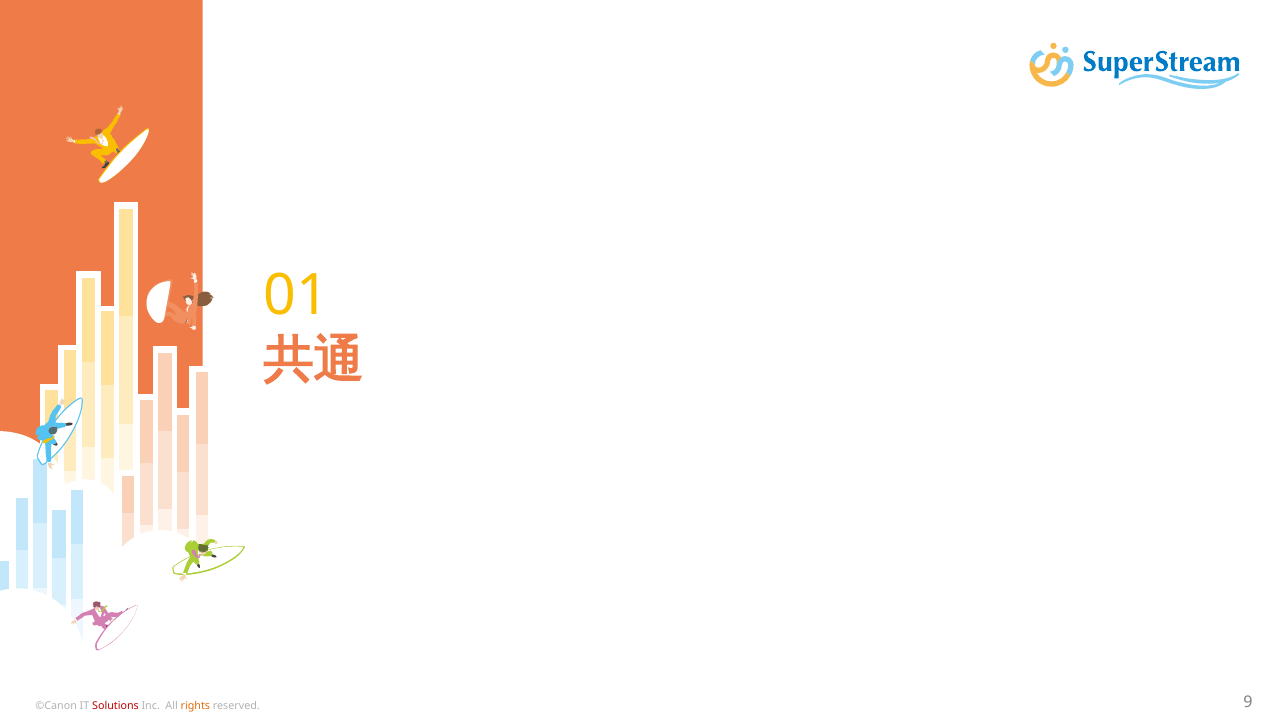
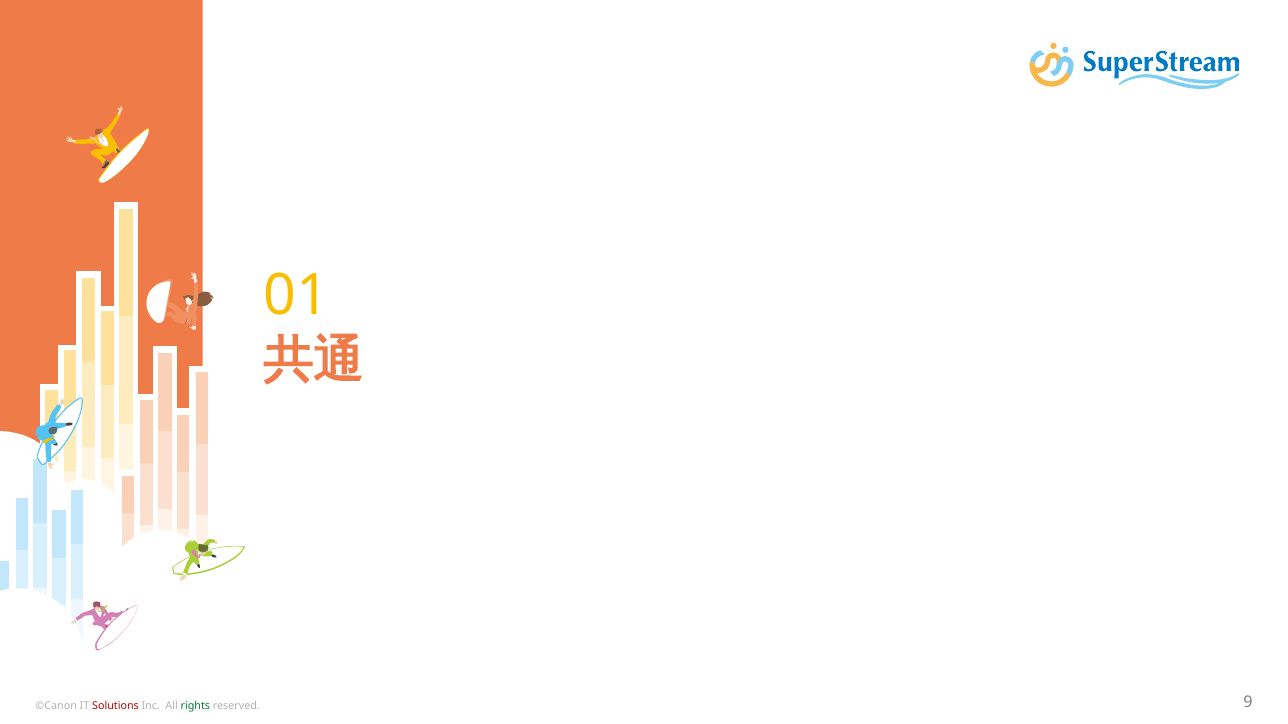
rights colour: orange -> green (195, 706)
